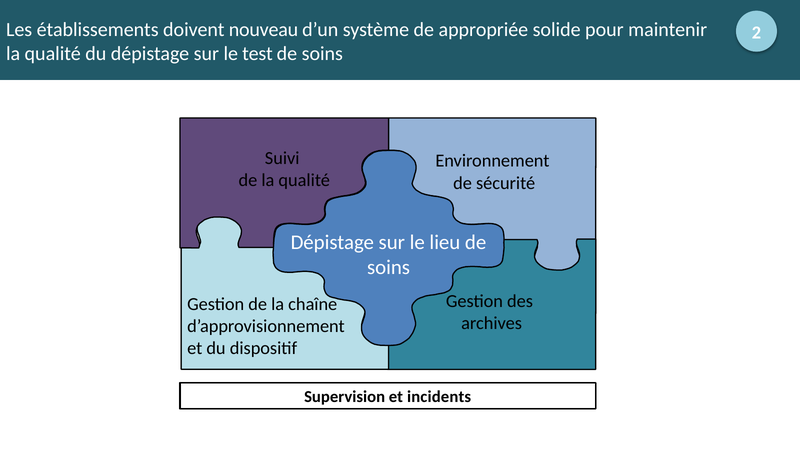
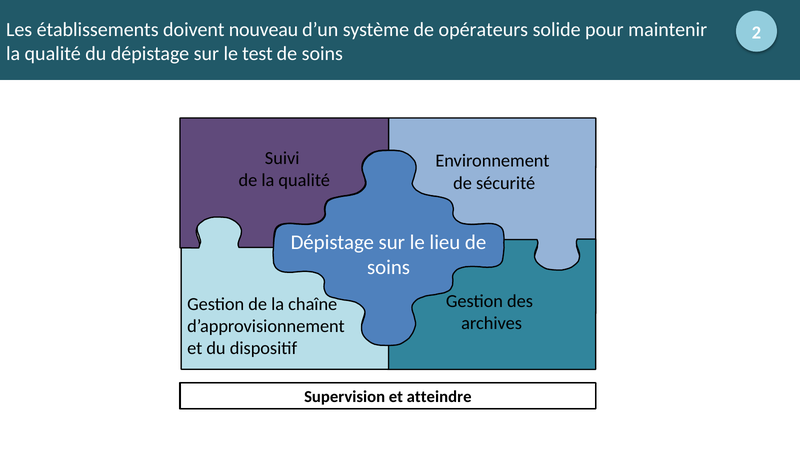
appropriée: appropriée -> opérateurs (483, 29)
incidents: incidents -> atteindre (439, 397)
